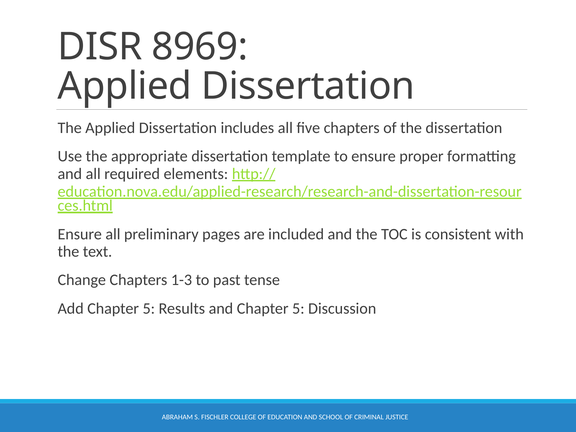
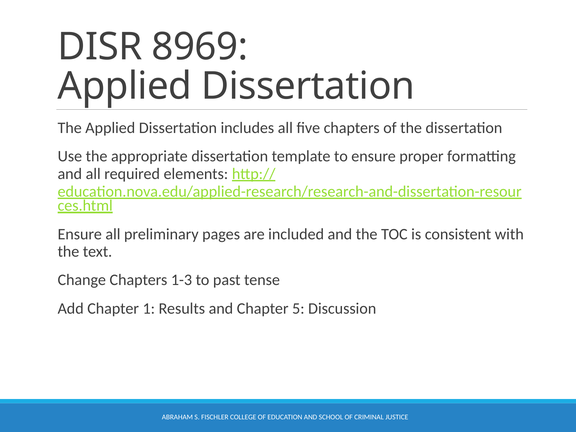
Add Chapter 5: 5 -> 1 (149, 308)
